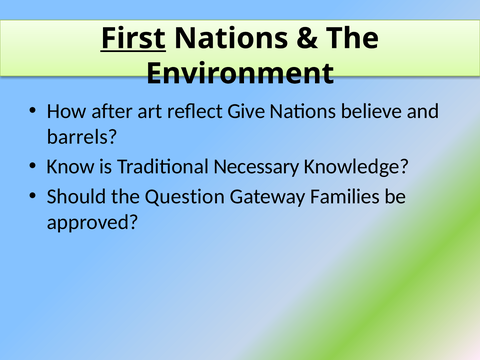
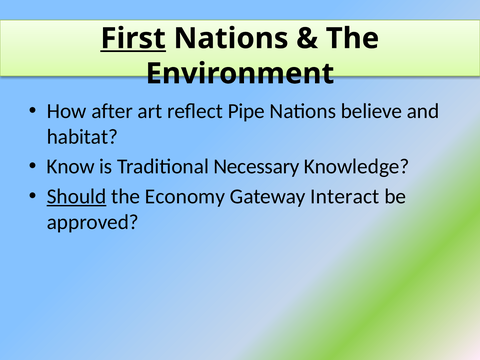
Give: Give -> Pipe (246, 111)
barrels: barrels -> habitat (82, 137)
Should underline: none -> present (77, 196)
Question: Question -> Economy (185, 196)
Families: Families -> Interact (345, 196)
